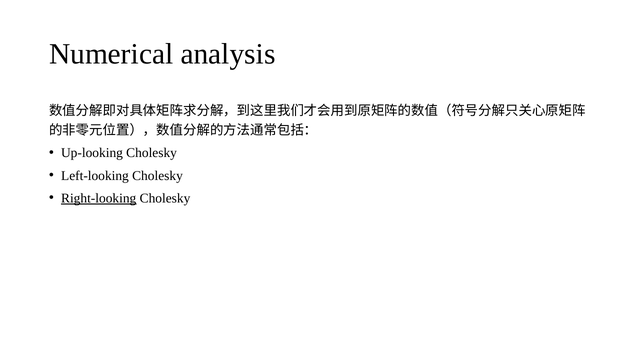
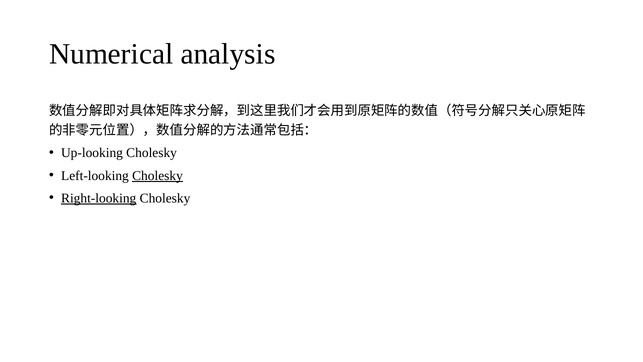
Cholesky underline: none -> present (158, 175)
